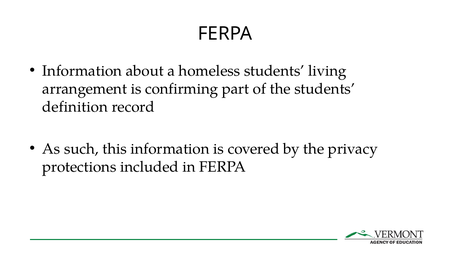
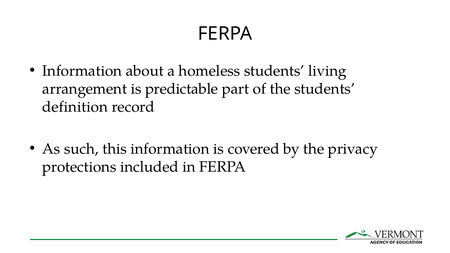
confirming: confirming -> predictable (182, 89)
